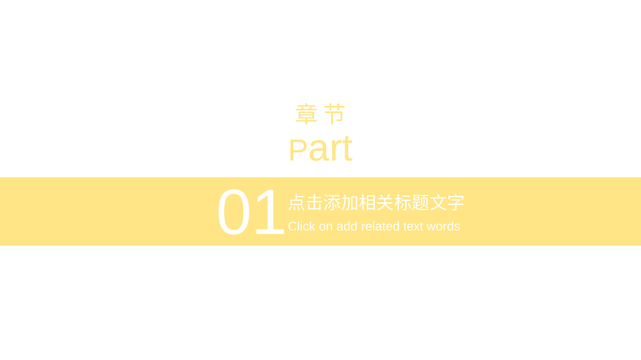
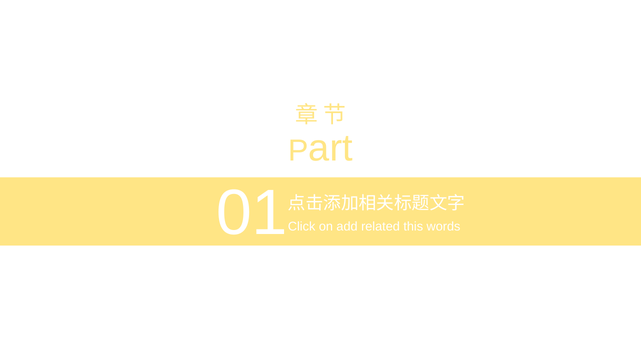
text: text -> this (413, 227)
